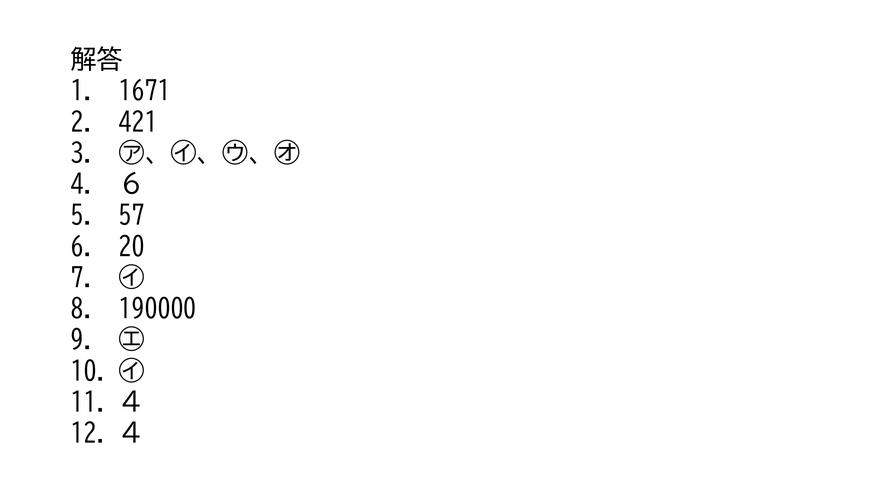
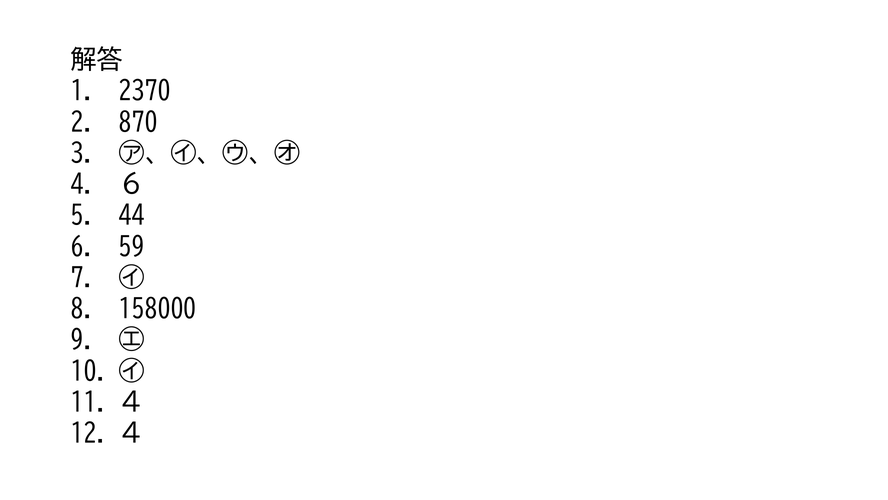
1671: 1671 -> 2370 (145, 91)
421: 421 -> 870 (138, 122)
57: 57 -> 44 (132, 216)
20: 20 -> 59 (132, 247)
190000: 190000 -> 158000 (158, 309)
